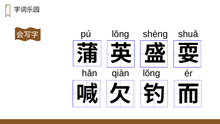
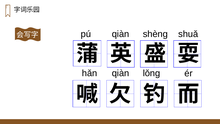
lǒng: lǒng -> qiàn (121, 34)
